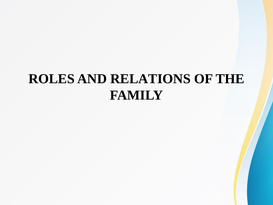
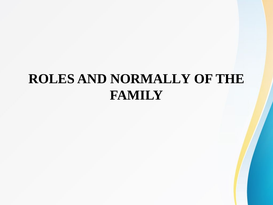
RELATIONS: RELATIONS -> NORMALLY (150, 79)
